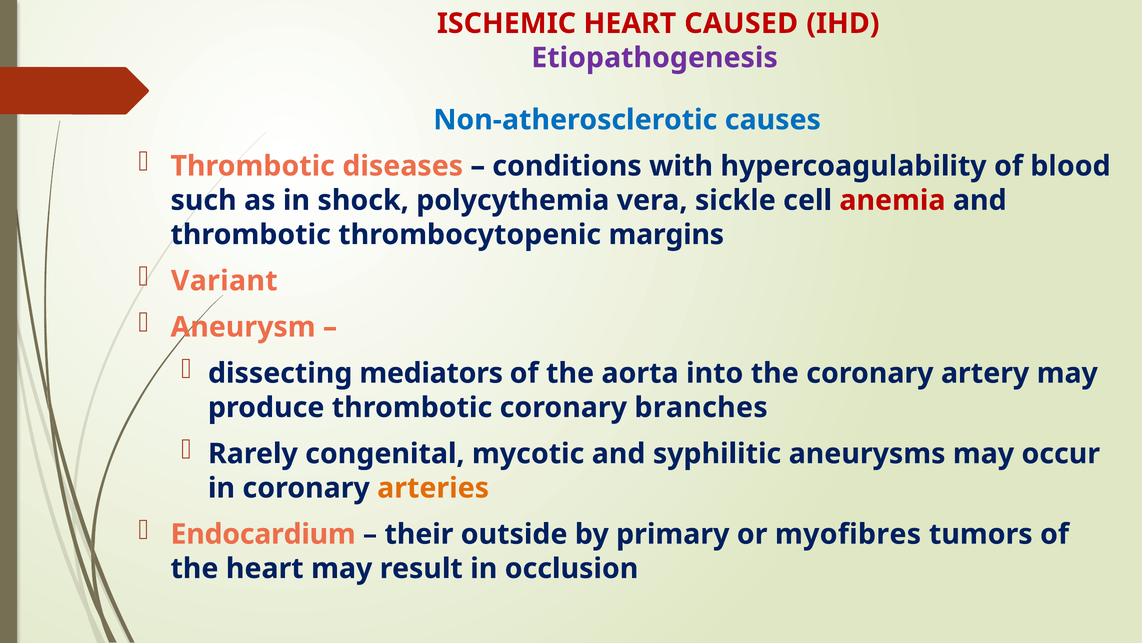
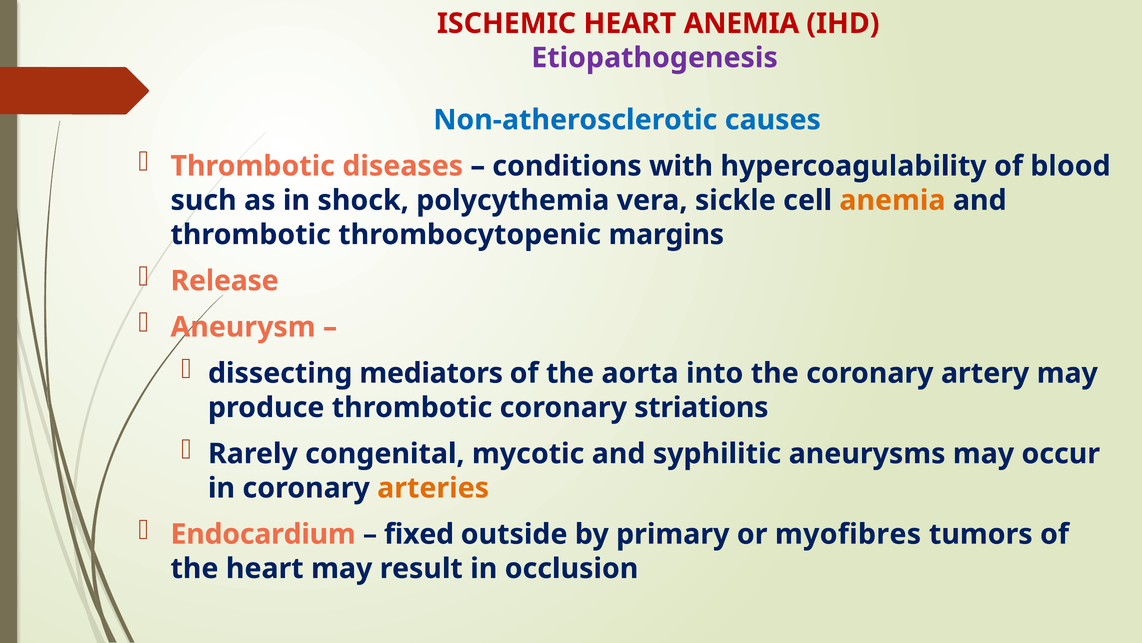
HEART CAUSED: CAUSED -> ANEMIA (741, 23)
anemia colour: red -> orange (892, 200)
Variant: Variant -> Release (225, 281)
branches: branches -> striations (701, 407)
their: their -> fixed (419, 534)
